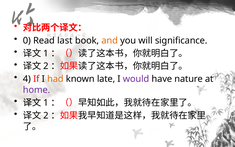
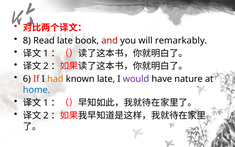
0: 0 -> 8 (27, 40)
Read last: last -> late (65, 40)
and colour: orange -> red (110, 40)
significance: significance -> remarkably (181, 40)
4: 4 -> 6 (27, 79)
home colour: purple -> blue (37, 90)
